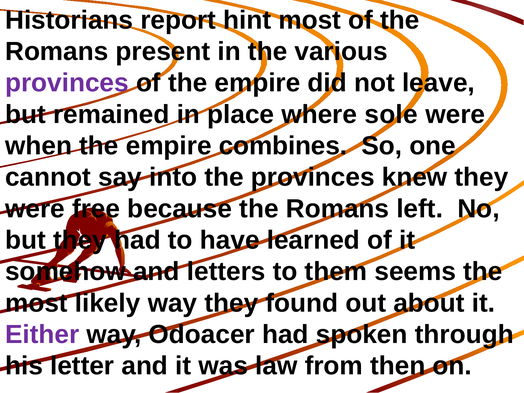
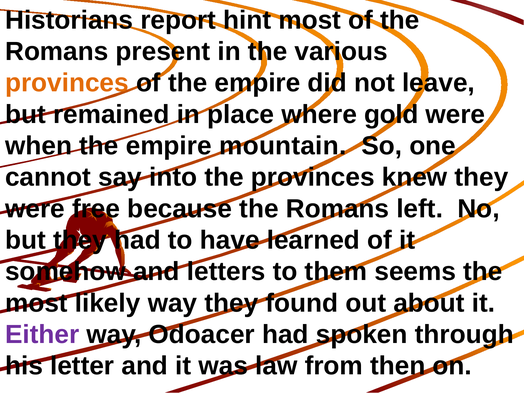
provinces colour: purple -> orange (67, 83)
sole: sole -> gold (391, 114)
combines: combines -> mountain (283, 146)
